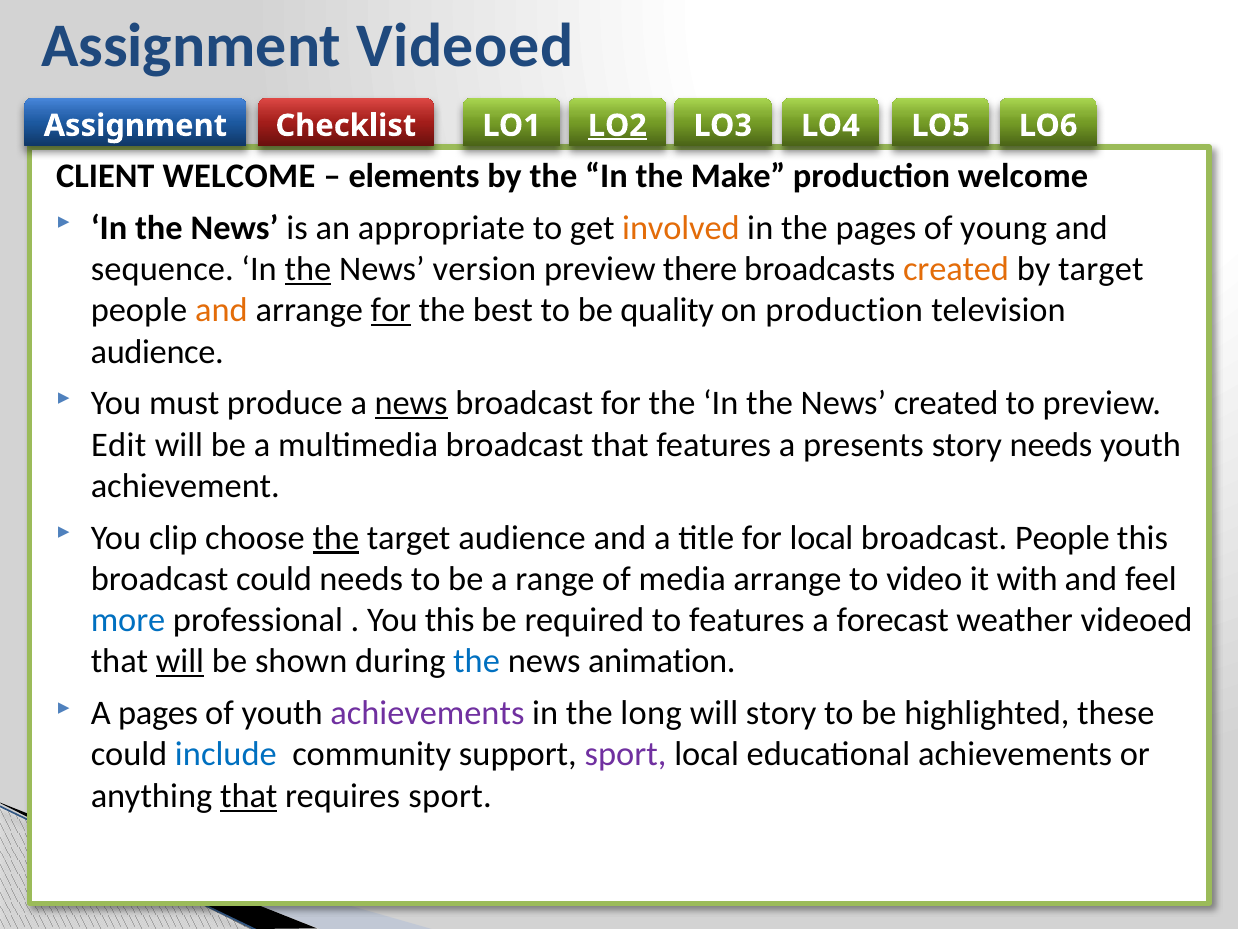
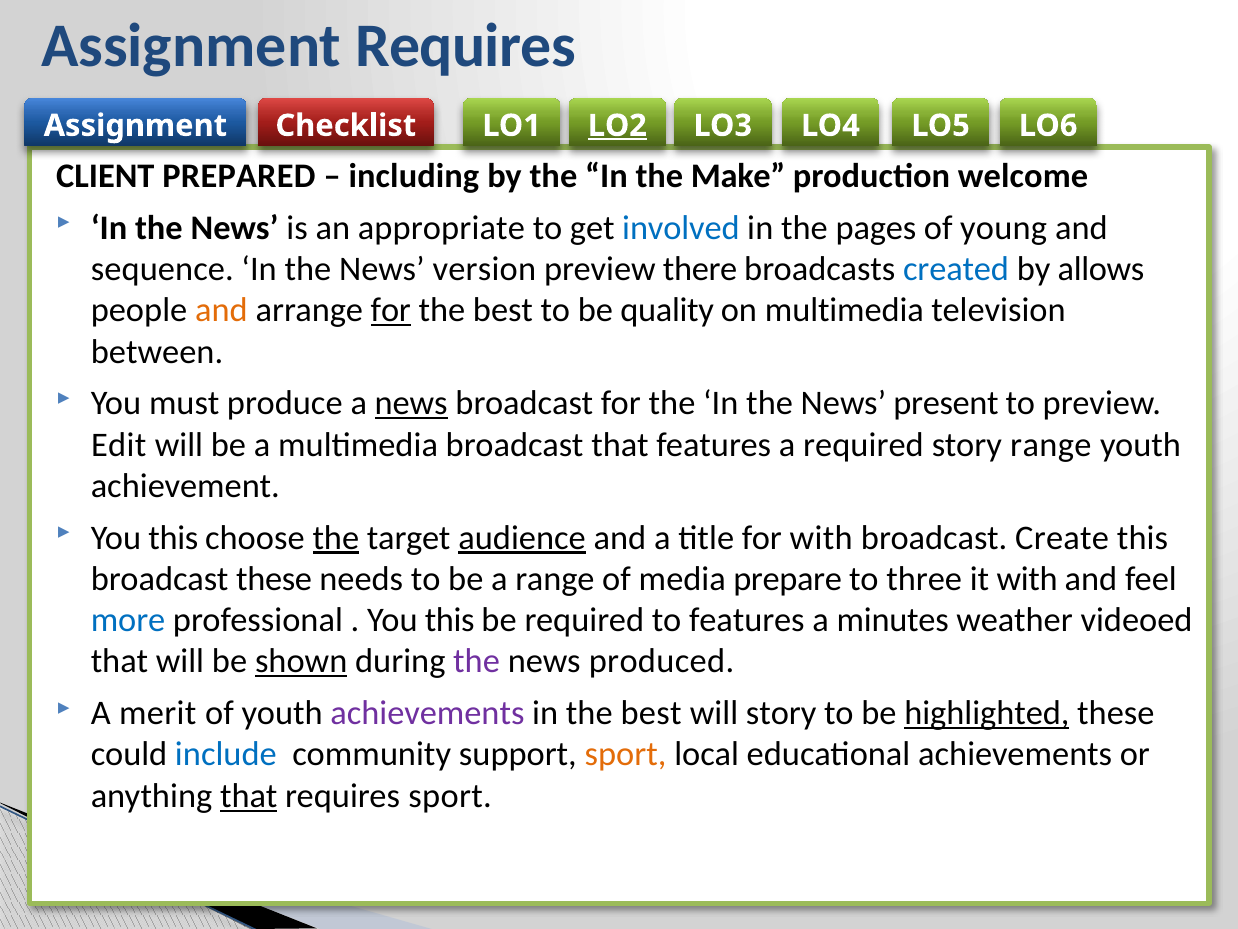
Assignment Videoed: Videoed -> Requires (465, 46)
CLIENT WELCOME: WELCOME -> PREPARED (239, 176)
elements: elements -> including (414, 176)
involved colour: orange -> blue (681, 228)
the underline: present -> none (308, 269)
created colour: orange -> blue (956, 269)
by target: target -> allows (1101, 269)
on production: production -> multimedia (844, 310)
audience: audience -> between (157, 352)
News created: created -> present (946, 403)
a presents: presents -> required (863, 445)
story needs: needs -> range (1051, 445)
clip: clip -> this (173, 537)
audience underline: none -> present (522, 537)
for local: local -> with (821, 537)
broadcast People: People -> Create (1062, 537)
broadcast could: could -> these (274, 579)
media arrange: arrange -> prepare (788, 579)
video: video -> three (924, 579)
forecast: forecast -> minutes (893, 620)
will underline: present -> none (180, 661)
shown underline: none -> present (301, 661)
the colour: blue -> purple (477, 661)
animation: animation -> produced (661, 661)
A pages: pages -> merit (158, 713)
in the long: long -> best (651, 713)
highlighted underline: none -> present (987, 713)
sport colour: purple -> orange (626, 754)
